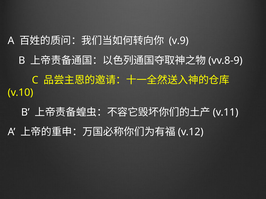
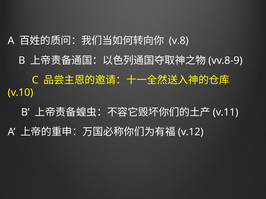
v.9: v.9 -> v.8 (179, 41)
